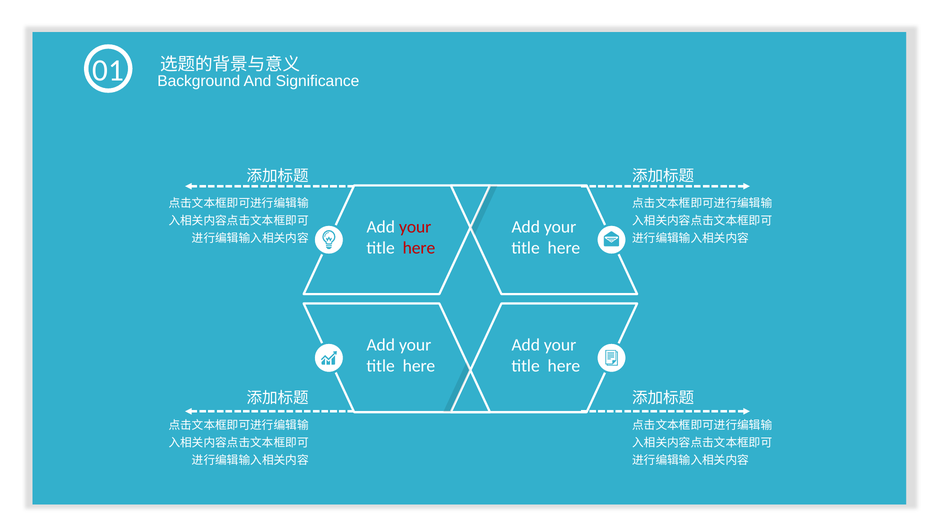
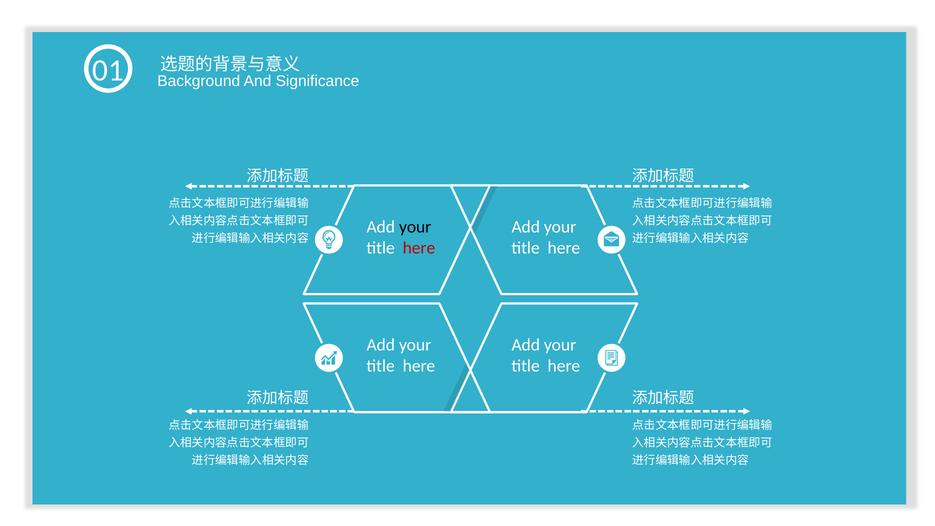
your colour: red -> black (415, 227)
